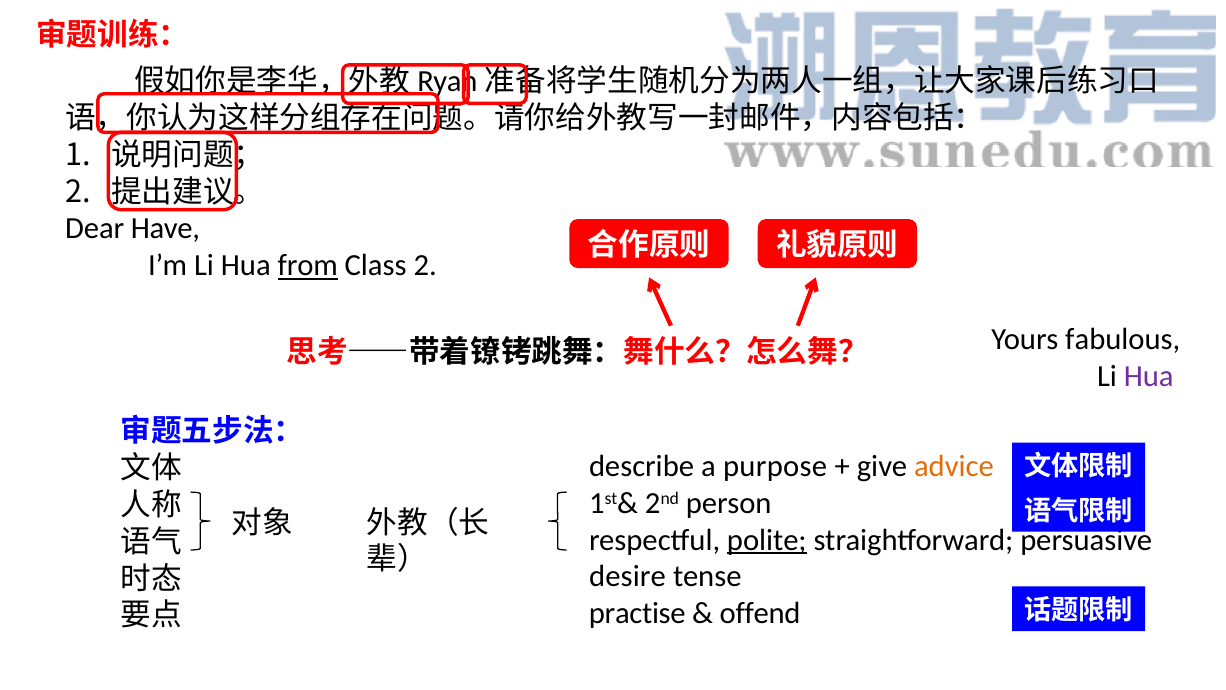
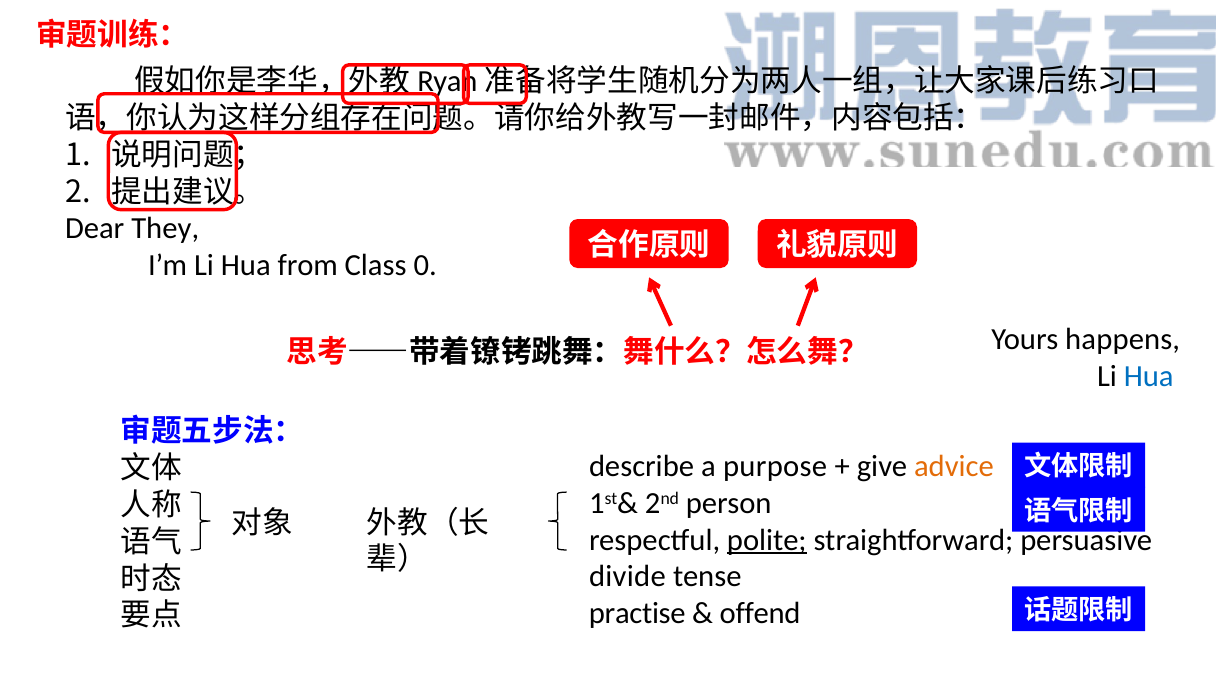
Have: Have -> They (165, 229)
from underline: present -> none (308, 265)
Class 2: 2 -> 0 (425, 265)
fabulous: fabulous -> happens (1123, 339)
Hua colour: purple -> blue (1149, 376)
desire: desire -> divide (627, 577)
